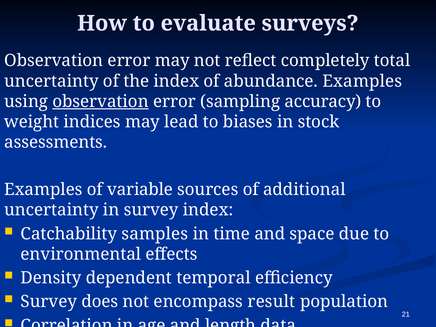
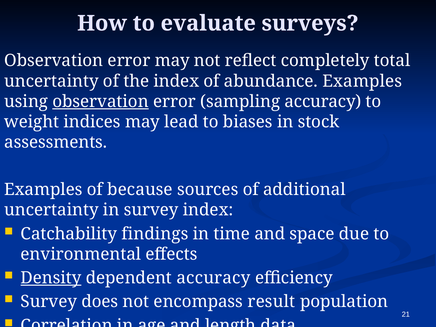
variable: variable -> because (140, 190)
samples: samples -> findings (155, 234)
Density underline: none -> present (51, 278)
dependent temporal: temporal -> accuracy (213, 278)
